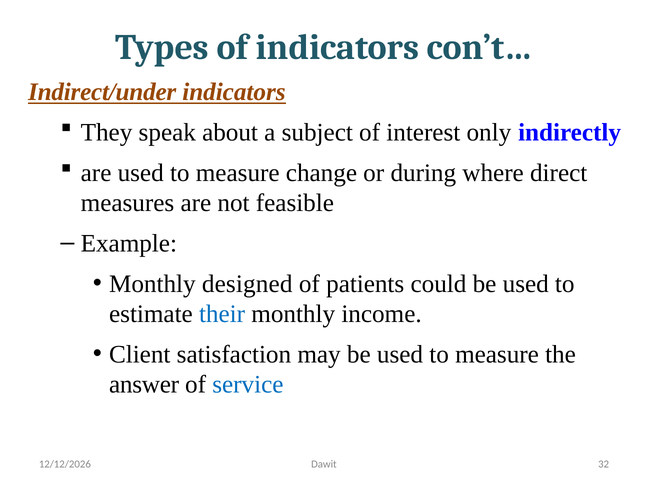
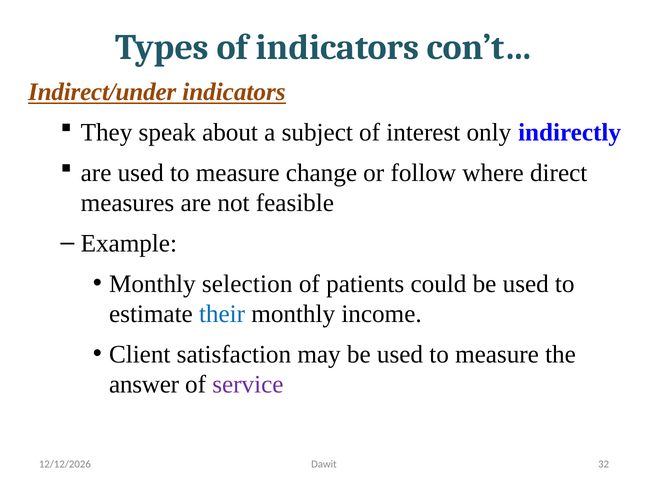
during: during -> follow (423, 173)
designed: designed -> selection (247, 284)
service colour: blue -> purple (248, 385)
